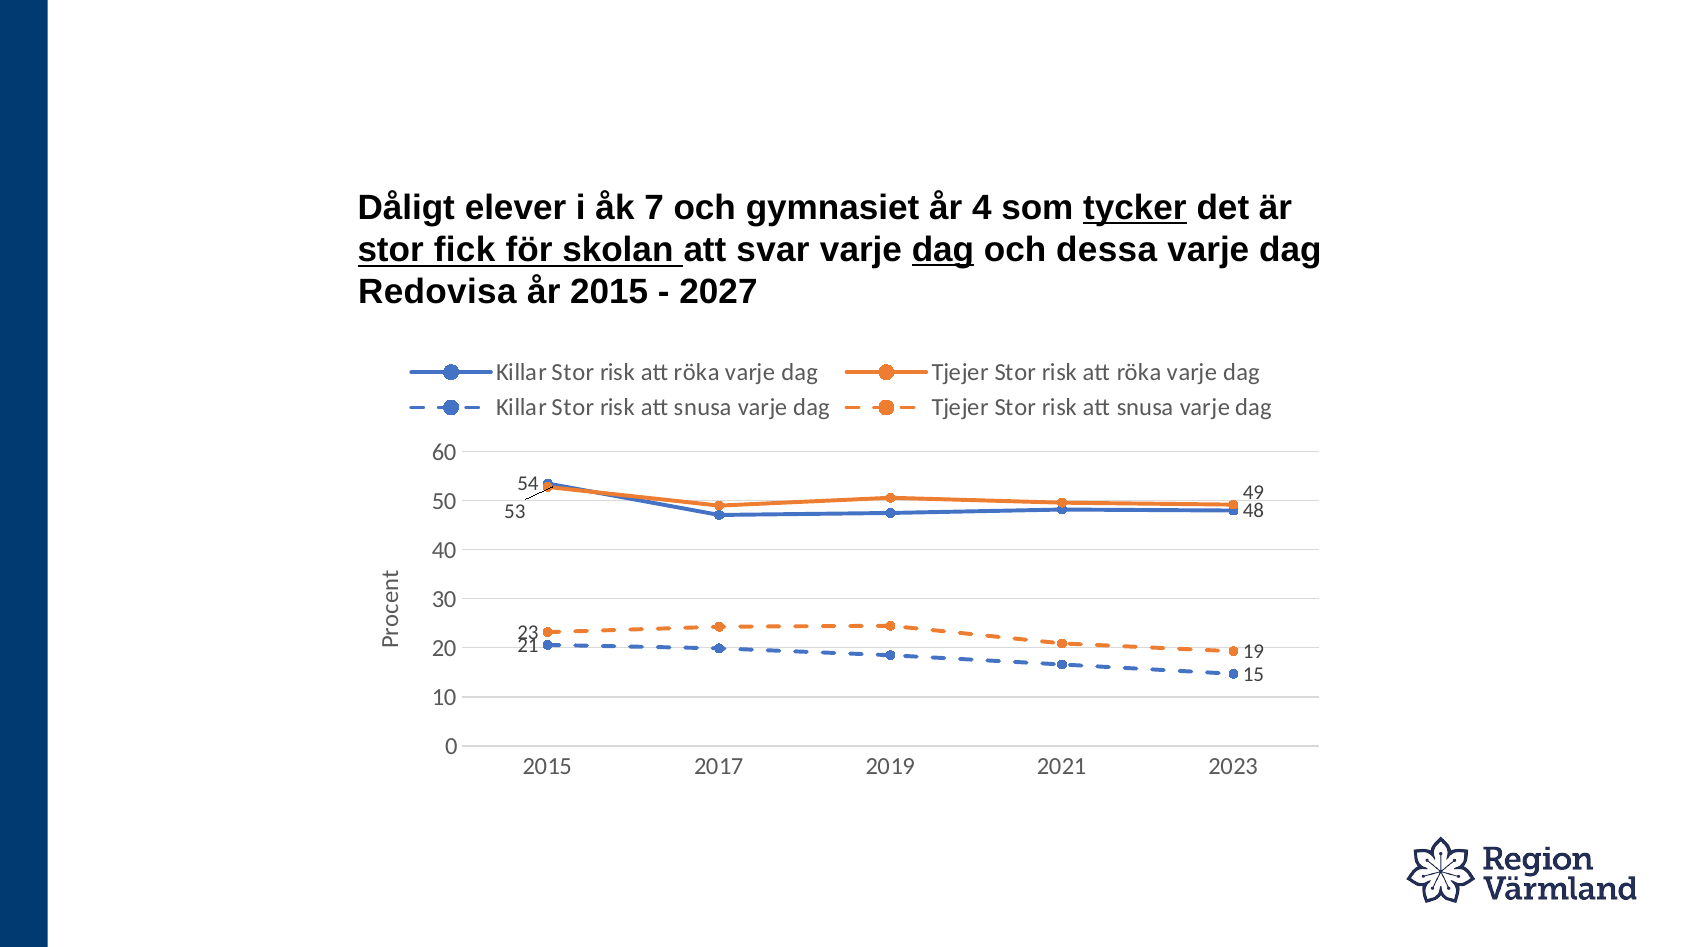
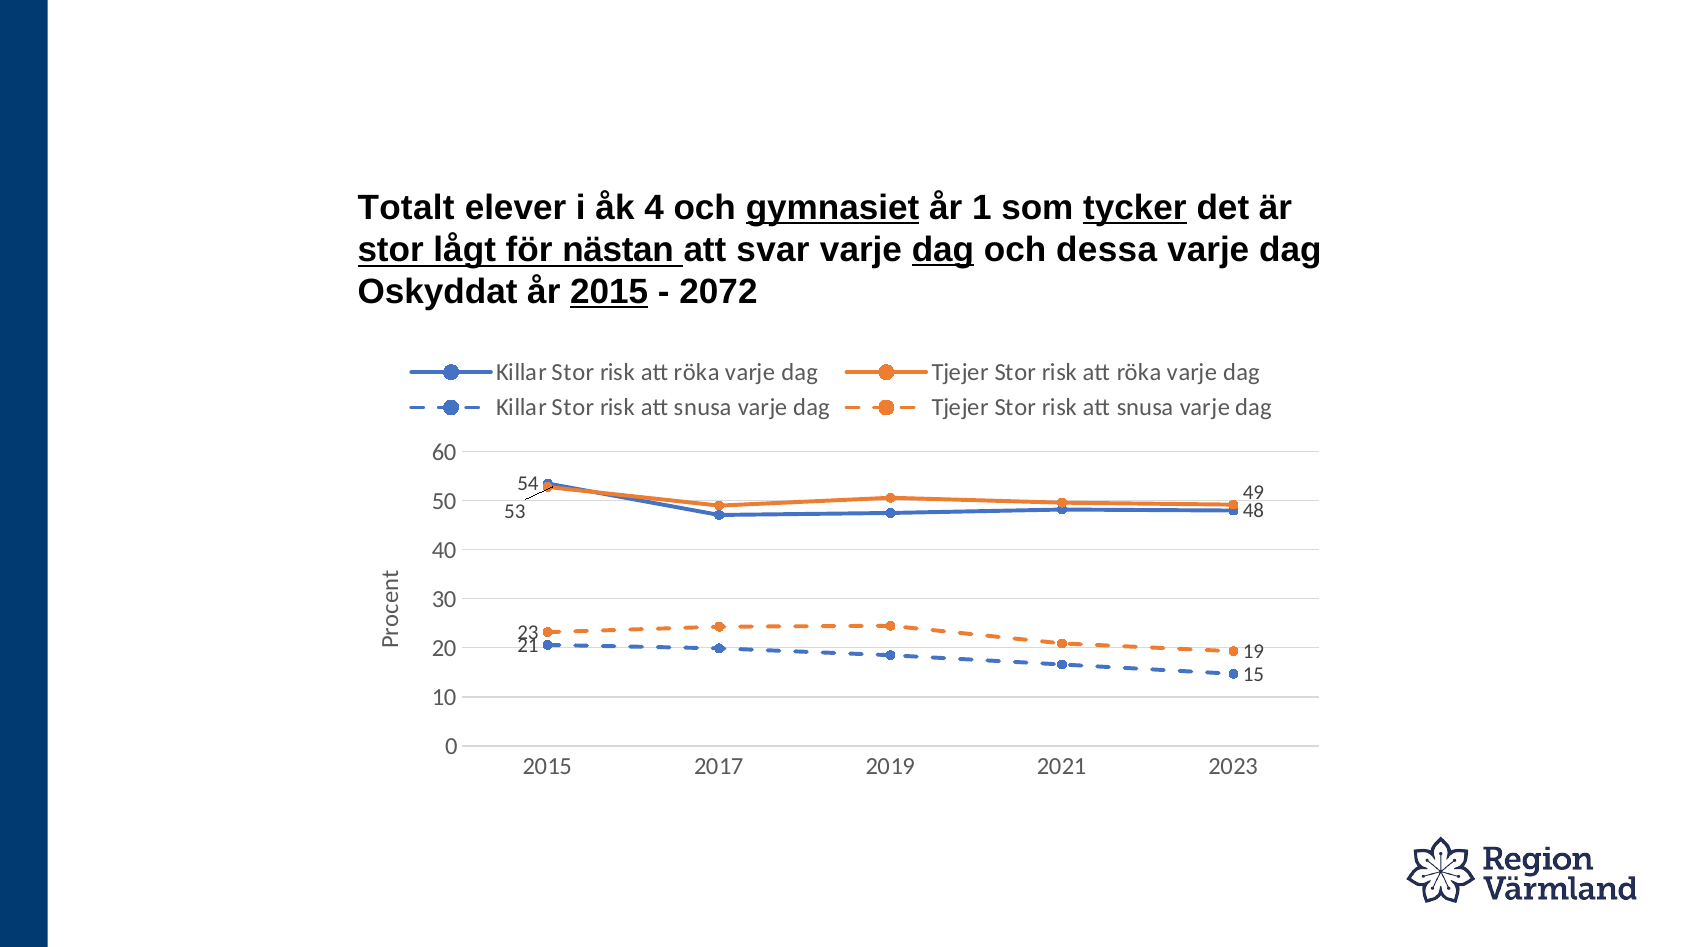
Dåligt: Dåligt -> Totalt (406, 208)
7: 7 -> 4 (654, 208)
gymnasiet underline: none -> present (833, 208)
4: 4 -> 1 (982, 208)
fick: fick -> lågt (465, 250)
skolan: skolan -> nästan (618, 250)
Redovisa: Redovisa -> Oskyddat (438, 292)
2015 underline: none -> present (609, 292)
2027: 2027 -> 2072 (718, 292)
